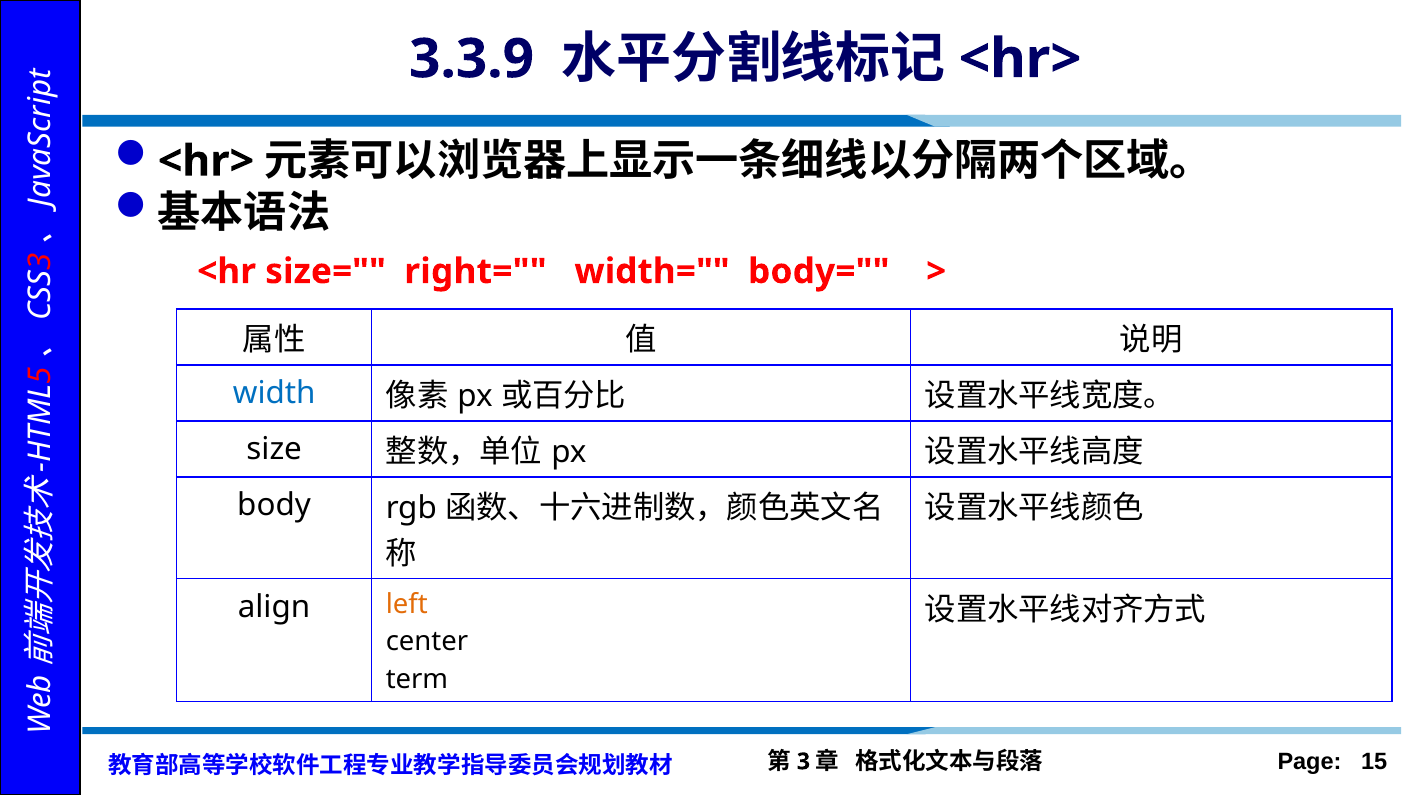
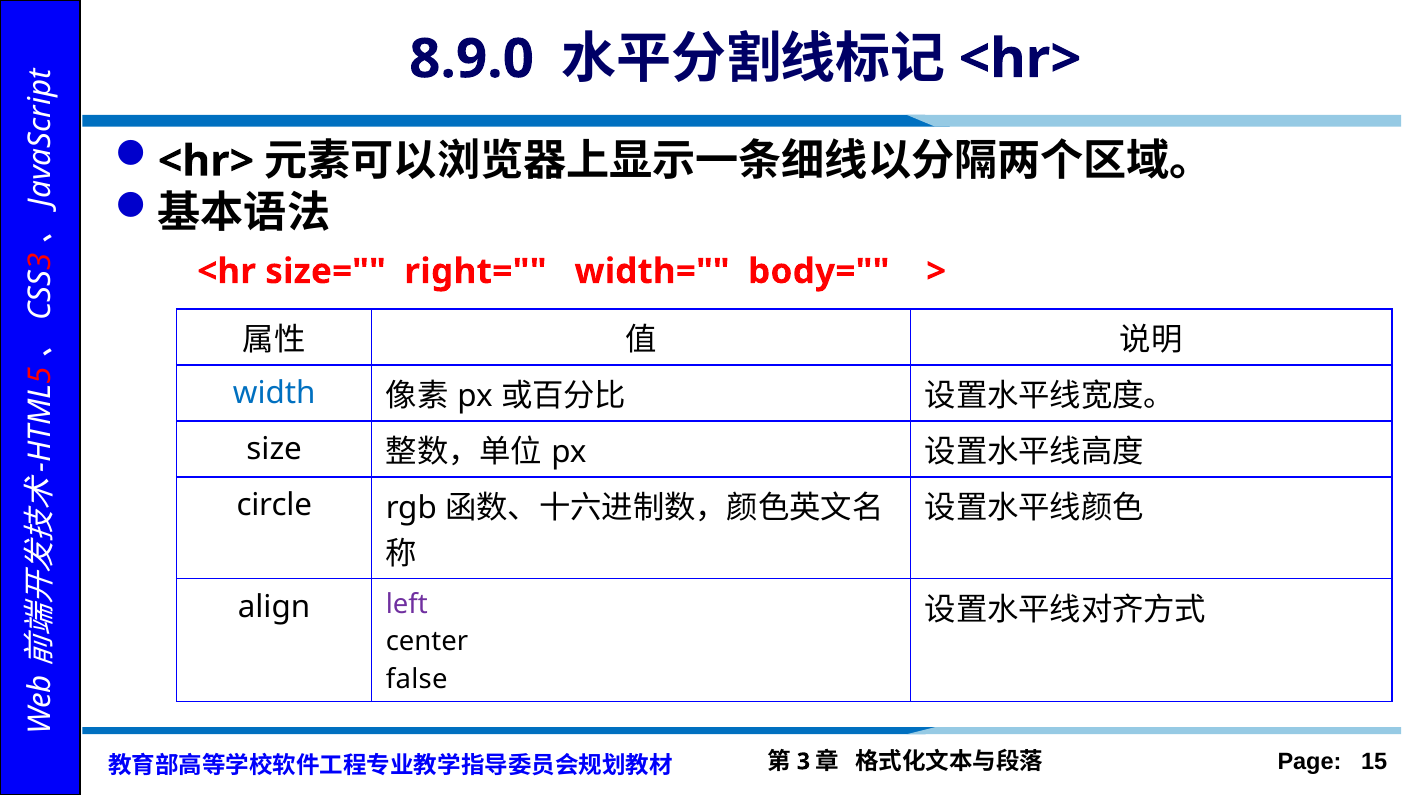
3.3.9: 3.3.9 -> 8.9.0 (472, 59)
body: body -> circle (274, 505)
left colour: orange -> purple (407, 604)
term: term -> false (417, 679)
